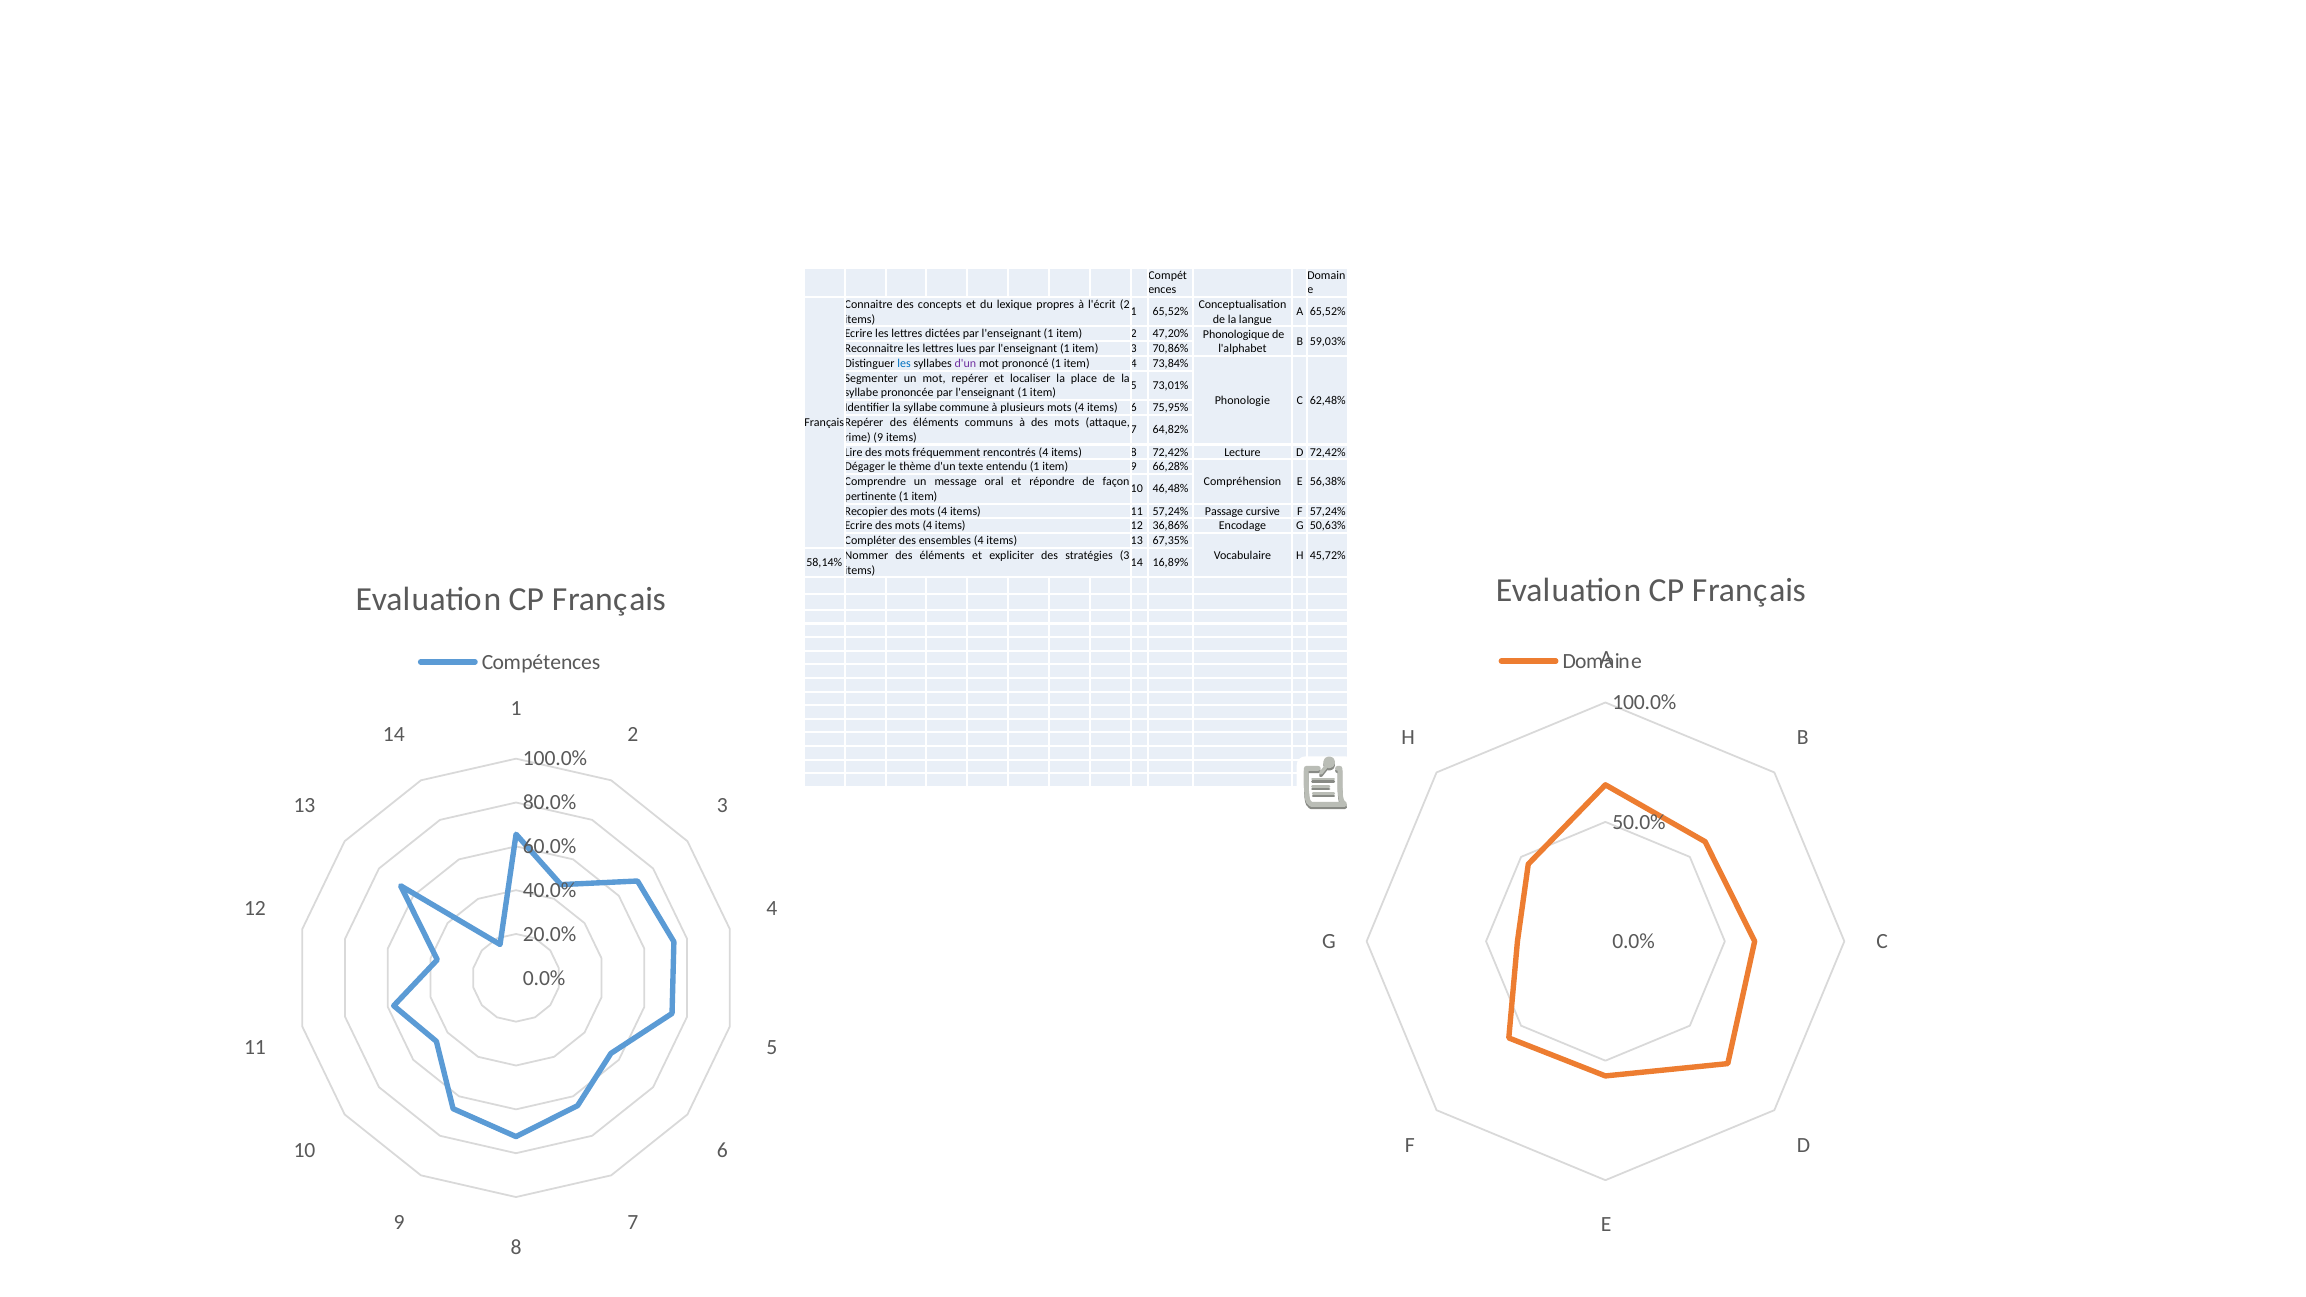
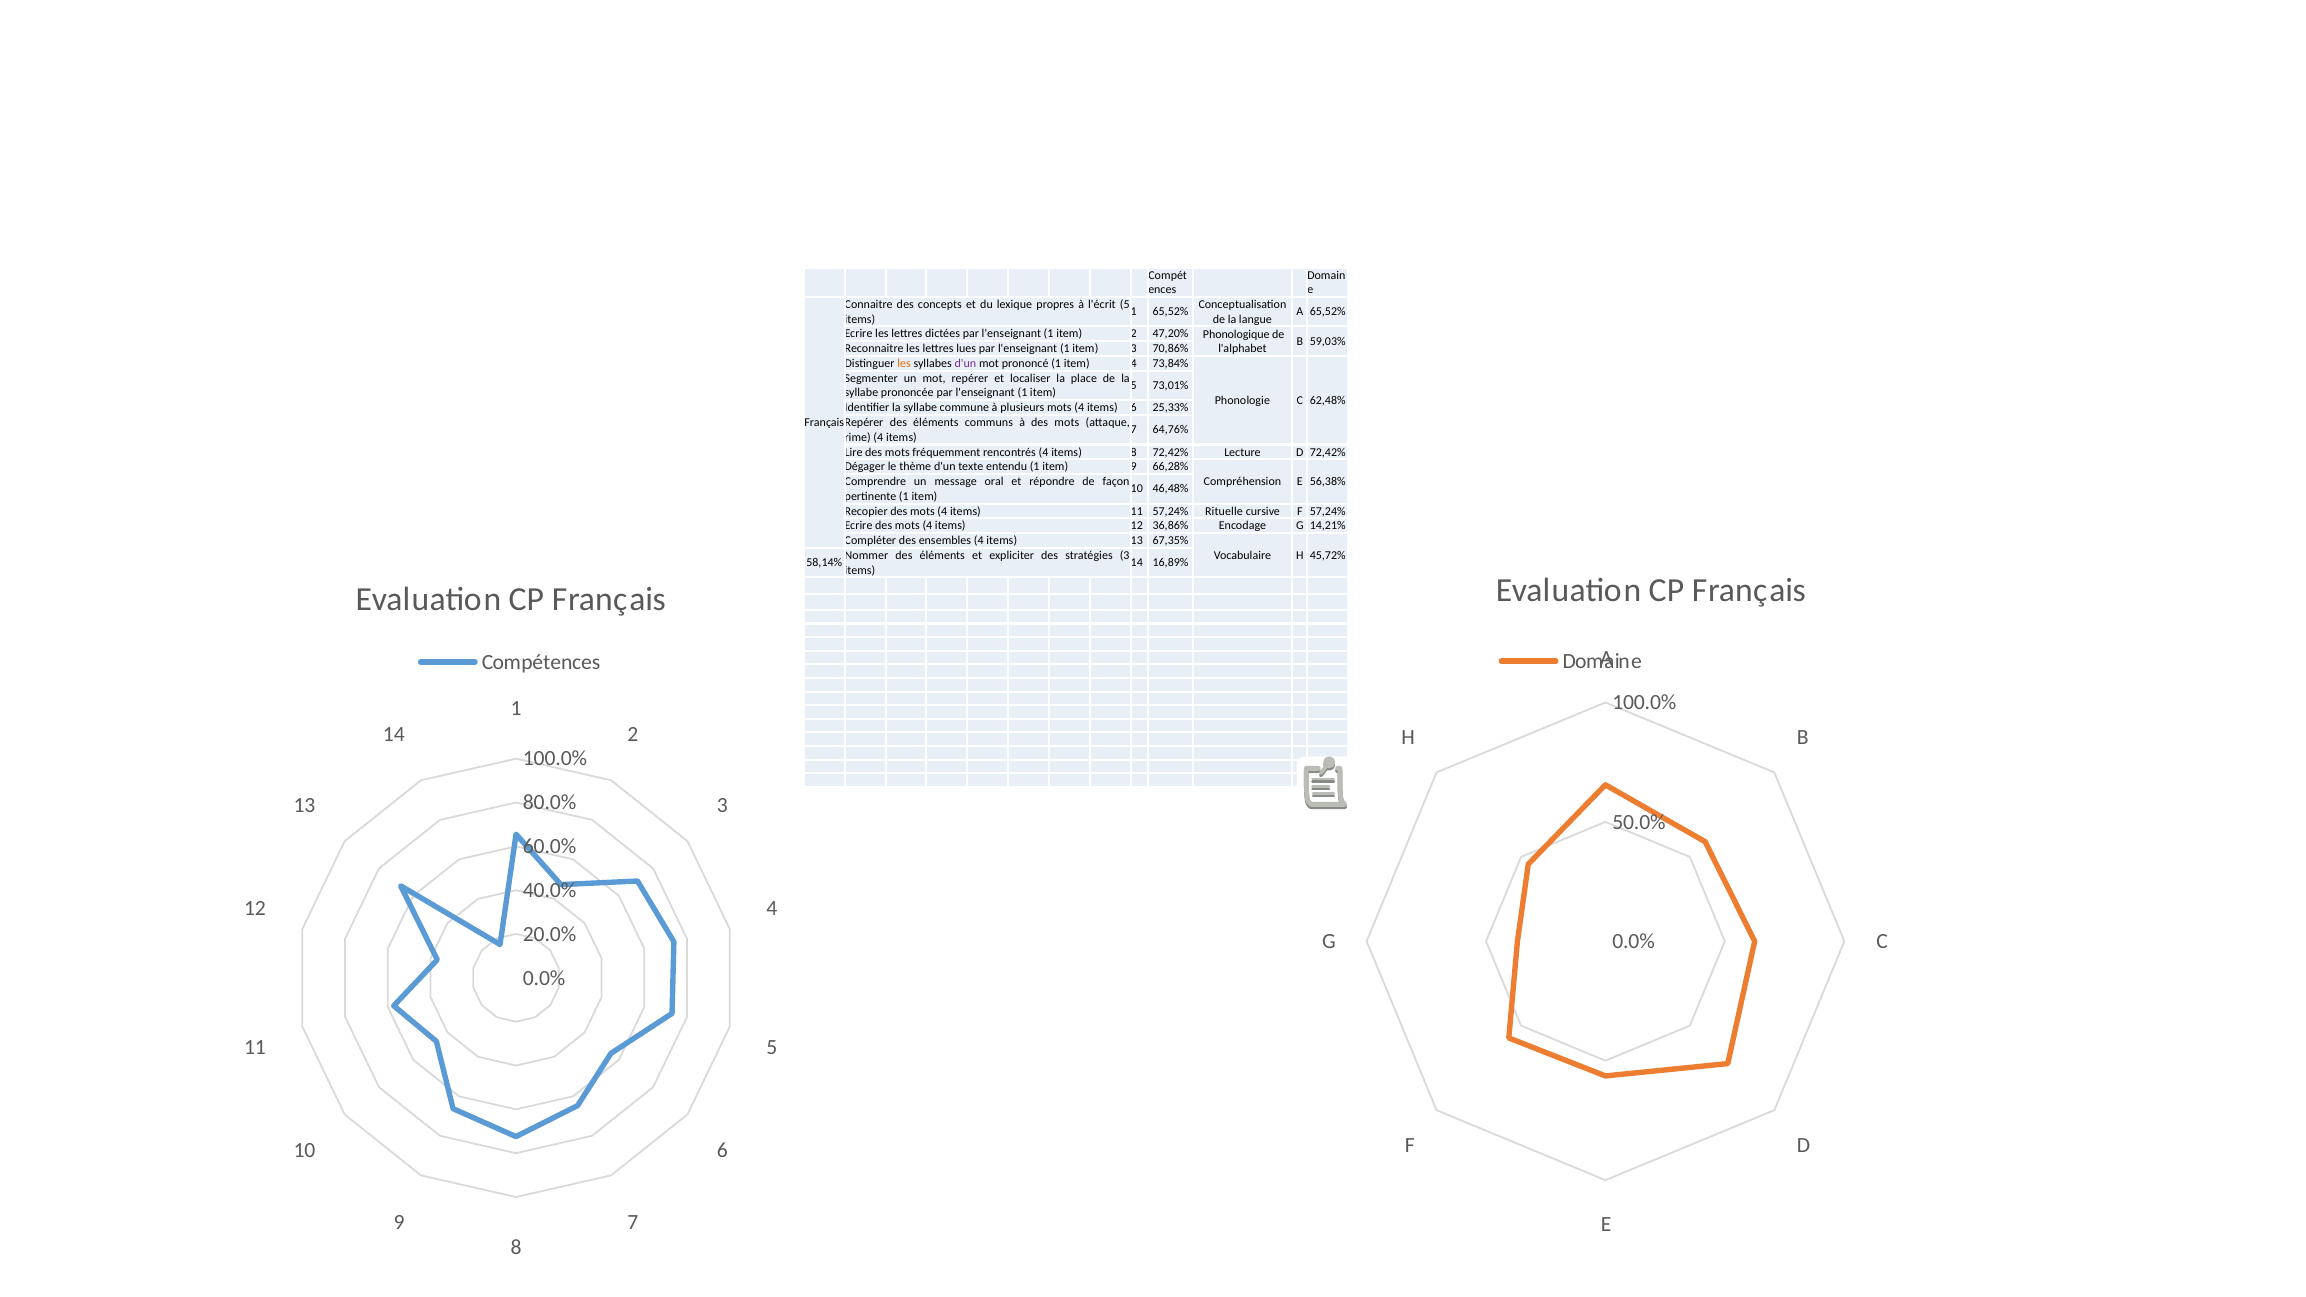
l'écrit 2: 2 -> 5 (1125, 305)
les colour: blue -> orange (904, 364)
75,95%: 75,95% -> 25,33% (1171, 408)
64,82%: 64,82% -> 64,76% (1171, 430)
rime 9: 9 -> 4 (878, 437)
Passage: Passage -> Rituelle (1224, 511)
50,63%: 50,63% -> 14,21% (1328, 526)
